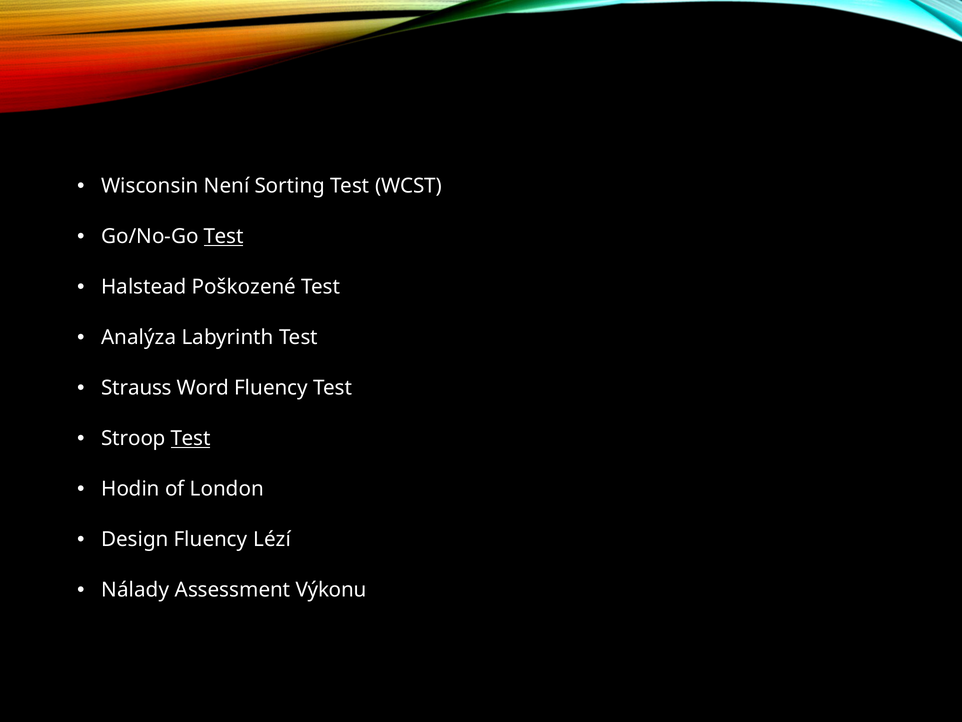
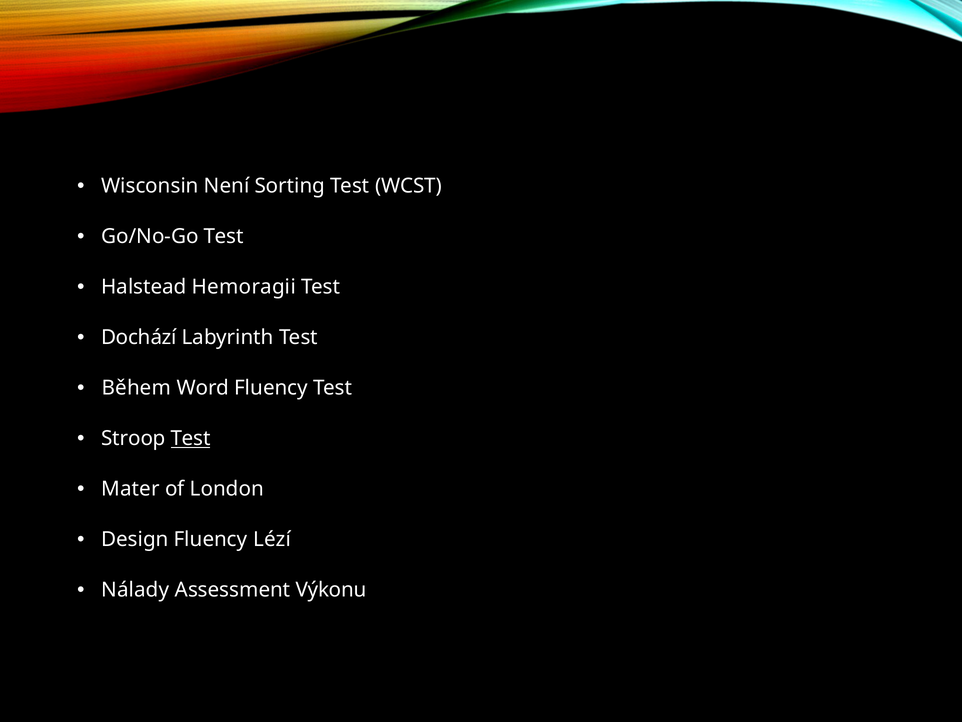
Test underline: present -> none (224, 237)
Poškozené: Poškozené -> Hemoragii (244, 287)
Analýza: Analýza -> Dochází (139, 337)
Strauss: Strauss -> Během (136, 388)
Hodin: Hodin -> Mater (130, 489)
